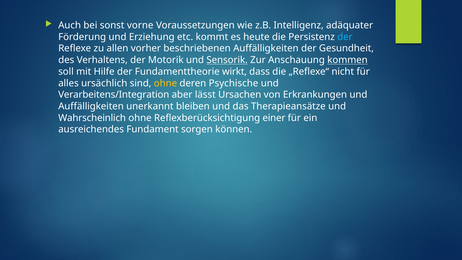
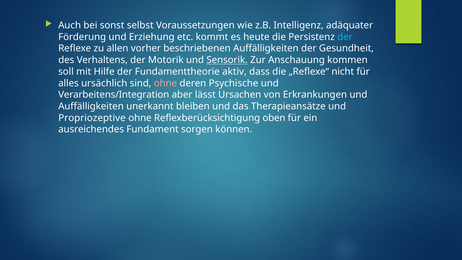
vorne: vorne -> selbst (140, 25)
kommen underline: present -> none (347, 60)
wirkt: wirkt -> aktiv (234, 72)
ohne colour: yellow -> pink (165, 83)
Wahrscheinlich: Wahrscheinlich -> Propriozeptive (92, 118)
einer: einer -> oben (274, 118)
